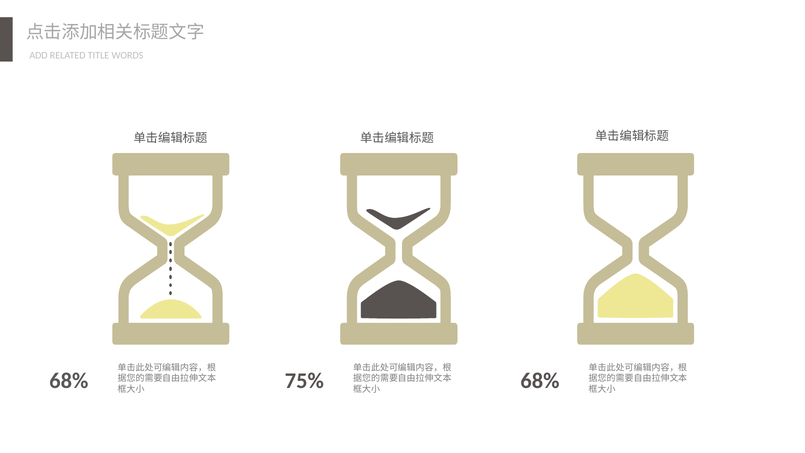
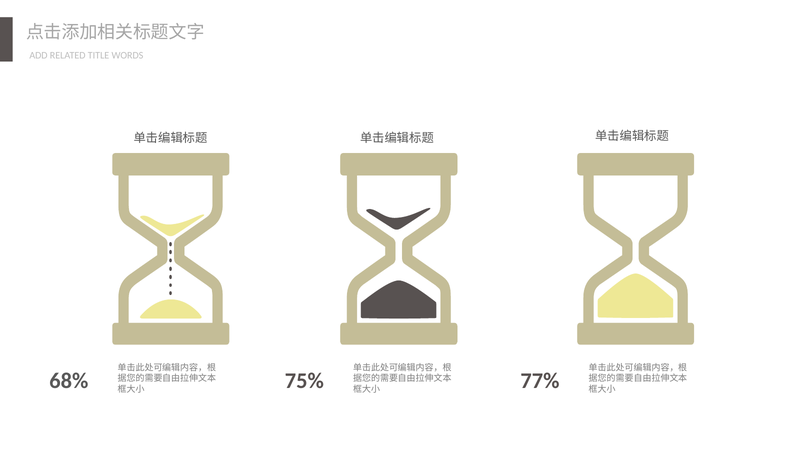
68%: 68% -> 77% (540, 381)
